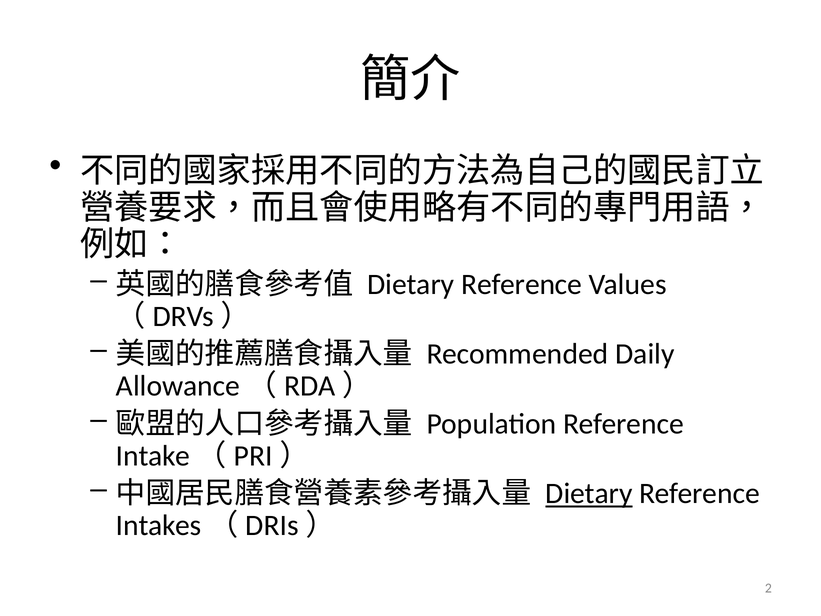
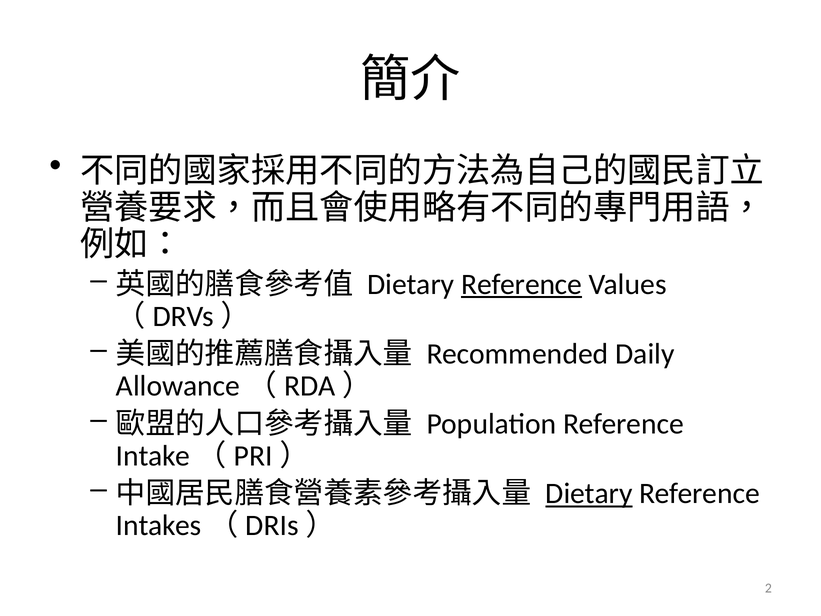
Reference underline: none -> present (522, 284)
